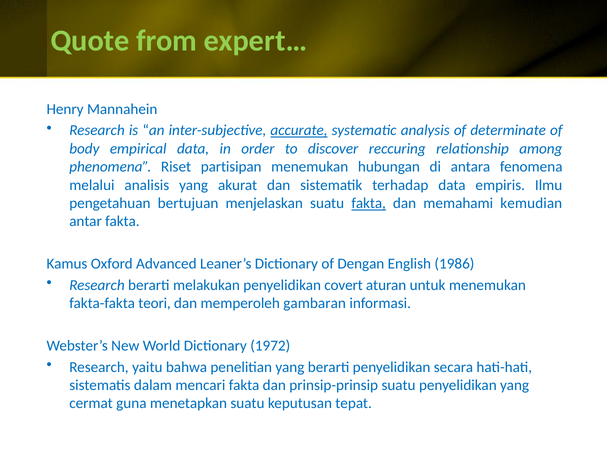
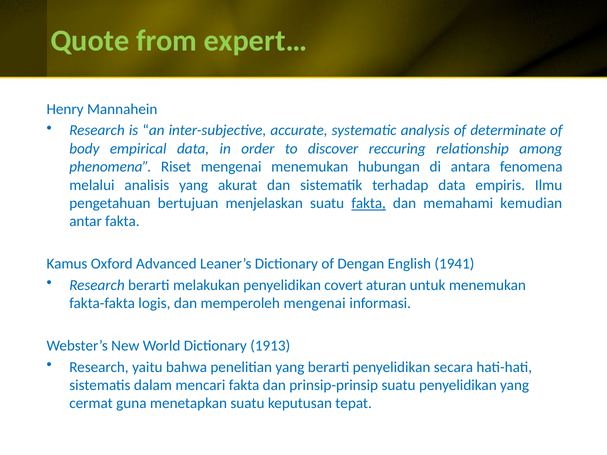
accurate underline: present -> none (299, 131)
Riset partisipan: partisipan -> mengenai (231, 167)
1986: 1986 -> 1941 (454, 264)
teori: teori -> logis (154, 304)
memperoleh gambaran: gambaran -> mengenai (315, 304)
1972: 1972 -> 1913 (270, 346)
